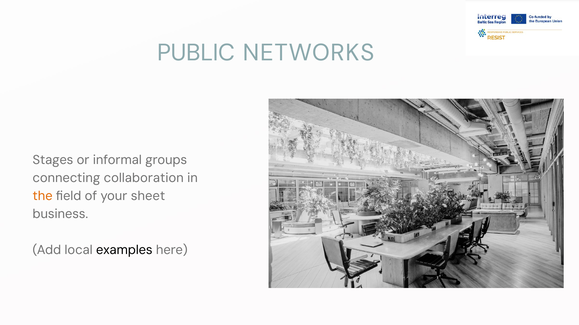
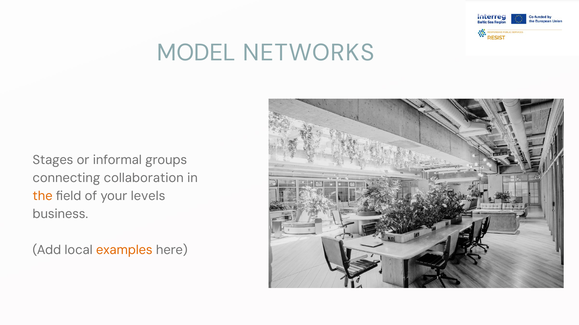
PUBLIC: PUBLIC -> MODEL (196, 53)
sheet: sheet -> levels (148, 196)
examples colour: black -> orange (124, 250)
